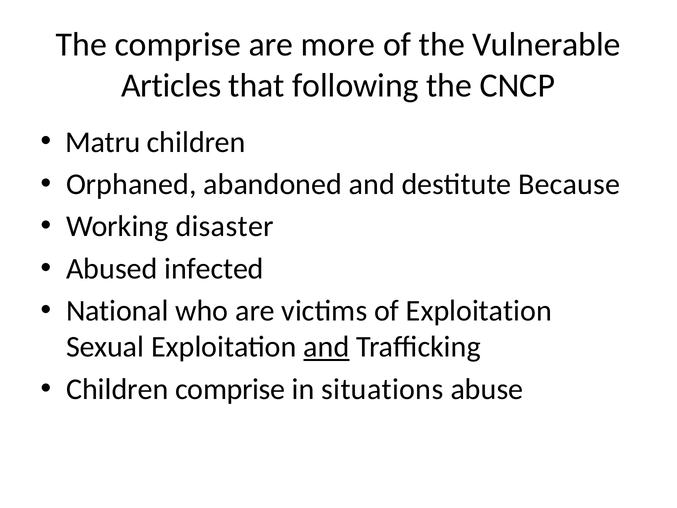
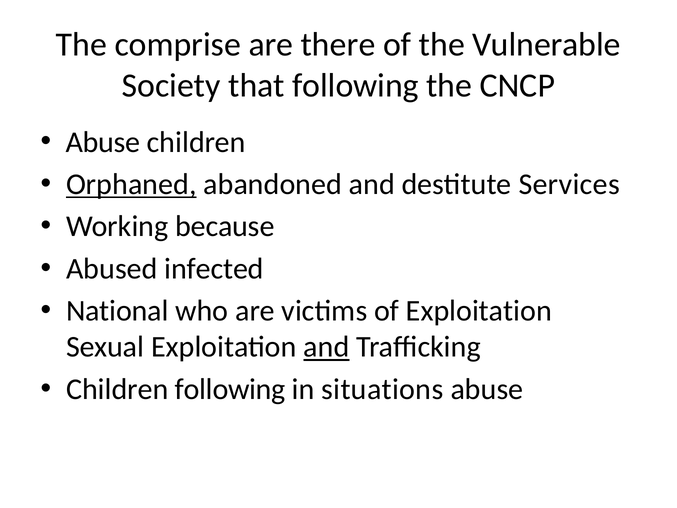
more: more -> there (338, 45)
Articles: Articles -> Society (171, 85)
Matru: Matru -> Abuse (103, 142)
Orphaned underline: none -> present (131, 184)
Because: Because -> Services (569, 184)
disaster: disaster -> because (225, 226)
Children comprise: comprise -> following (230, 389)
